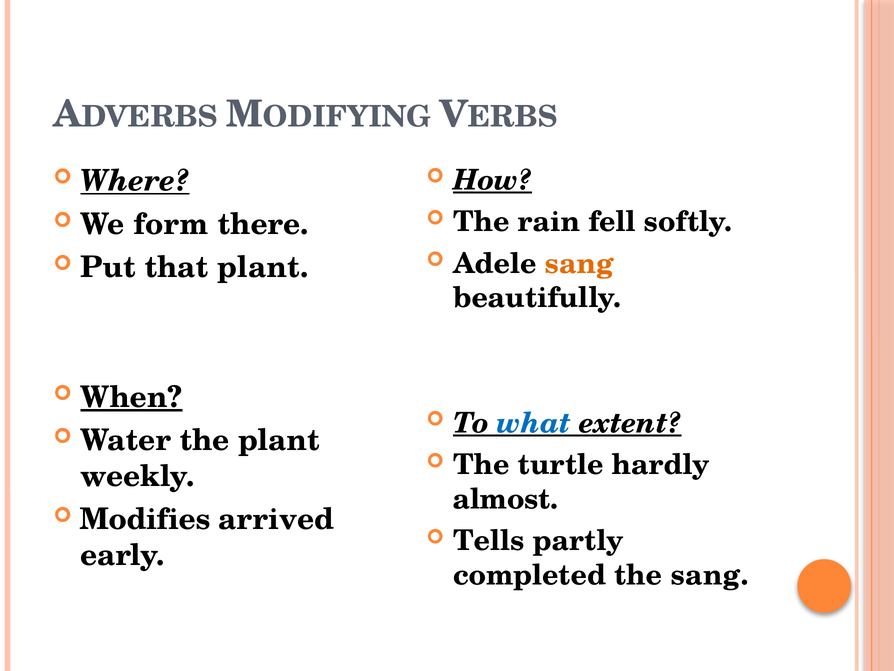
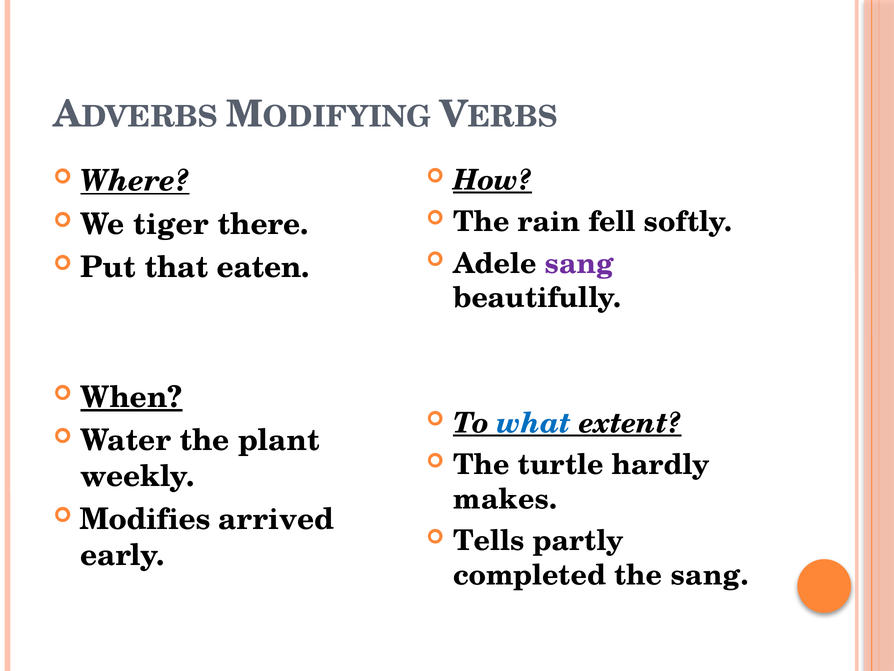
form: form -> tiger (171, 224)
sang colour: orange -> purple (579, 263)
that plant: plant -> eaten (263, 267)
almost: almost -> makes (505, 499)
